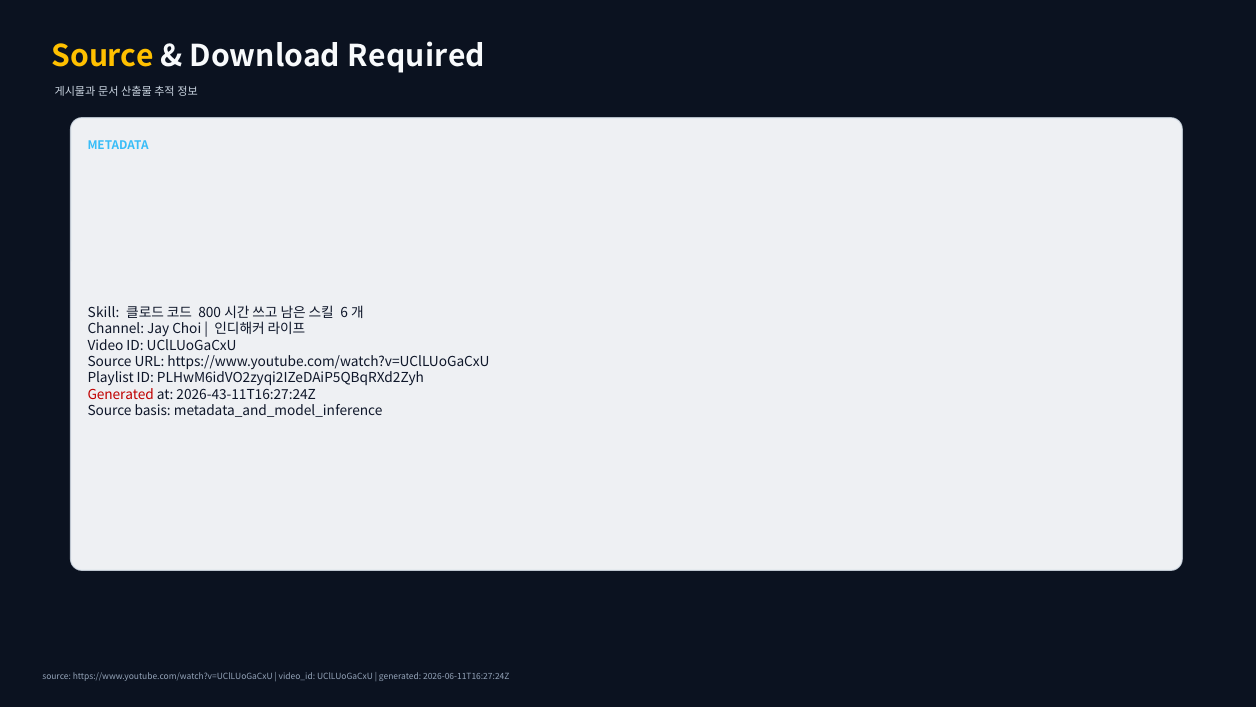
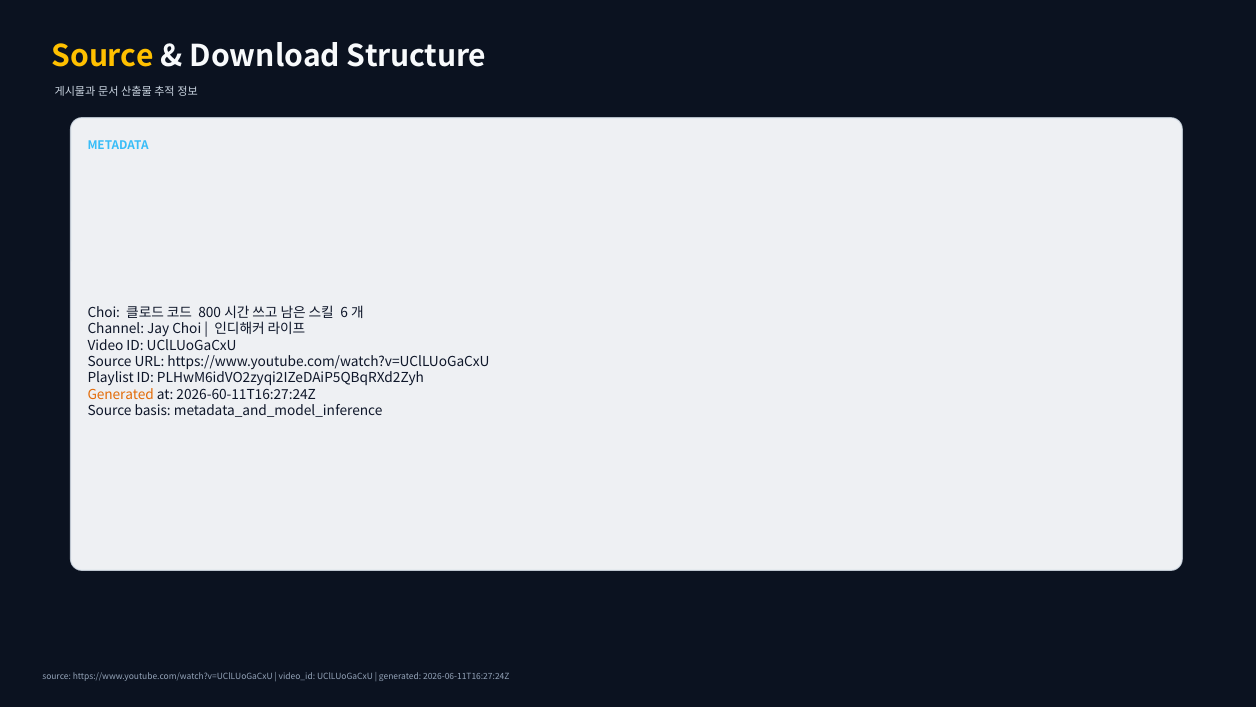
Required: Required -> Structure (417, 56)
Skill: Skill -> Choi (104, 312)
Generated colour: red -> orange (121, 394)
2026-43-11T16:27:24Z: 2026-43-11T16:27:24Z -> 2026-60-11T16:27:24Z (246, 394)
